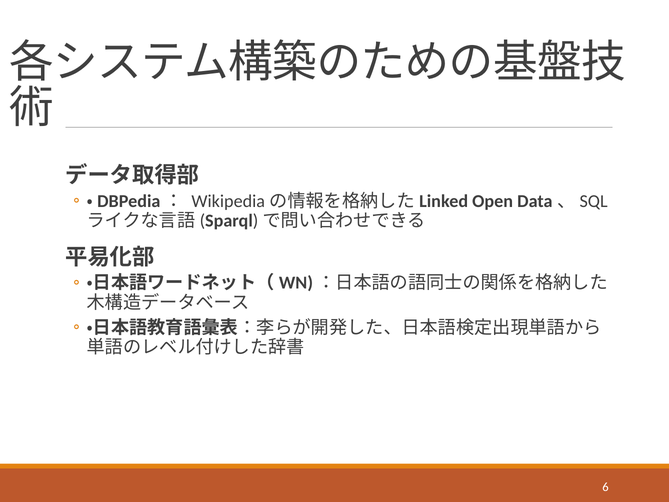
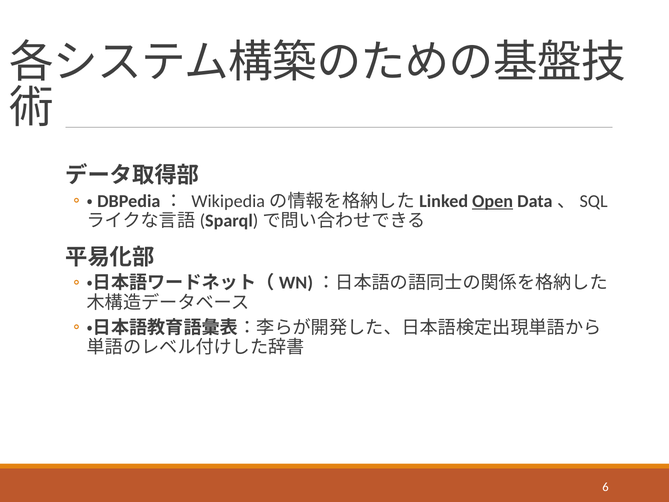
Open underline: none -> present (493, 201)
